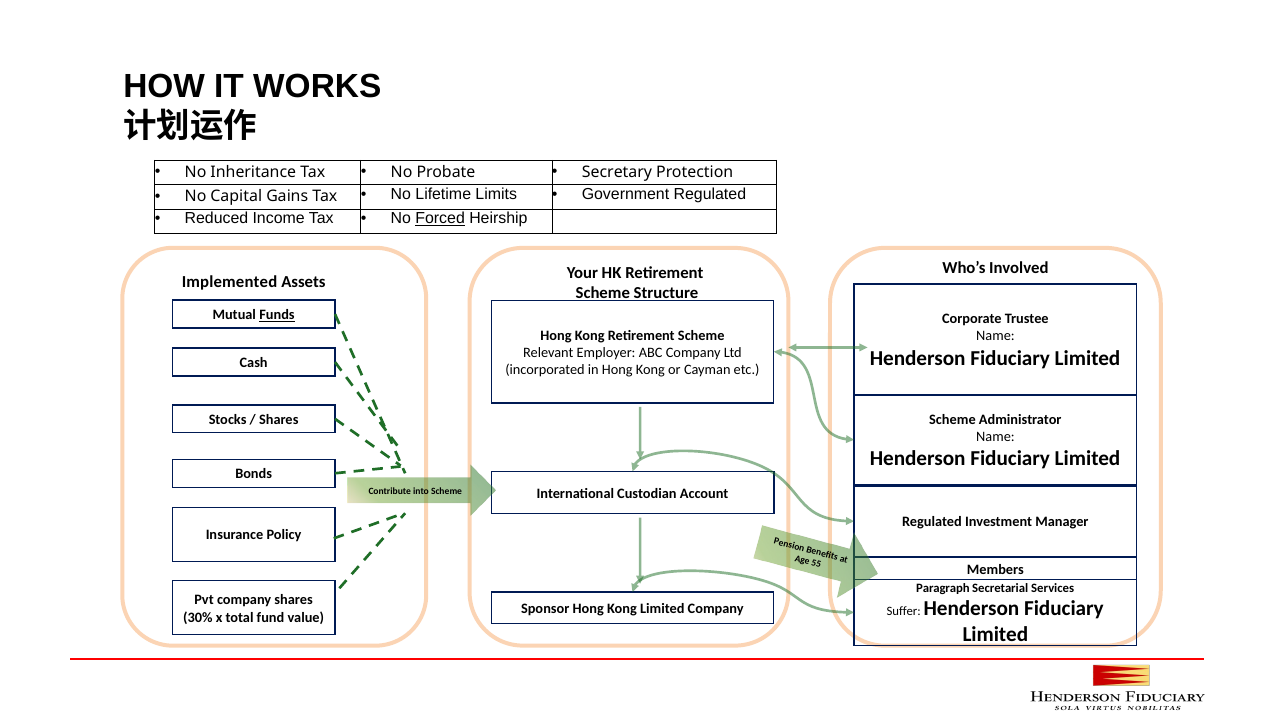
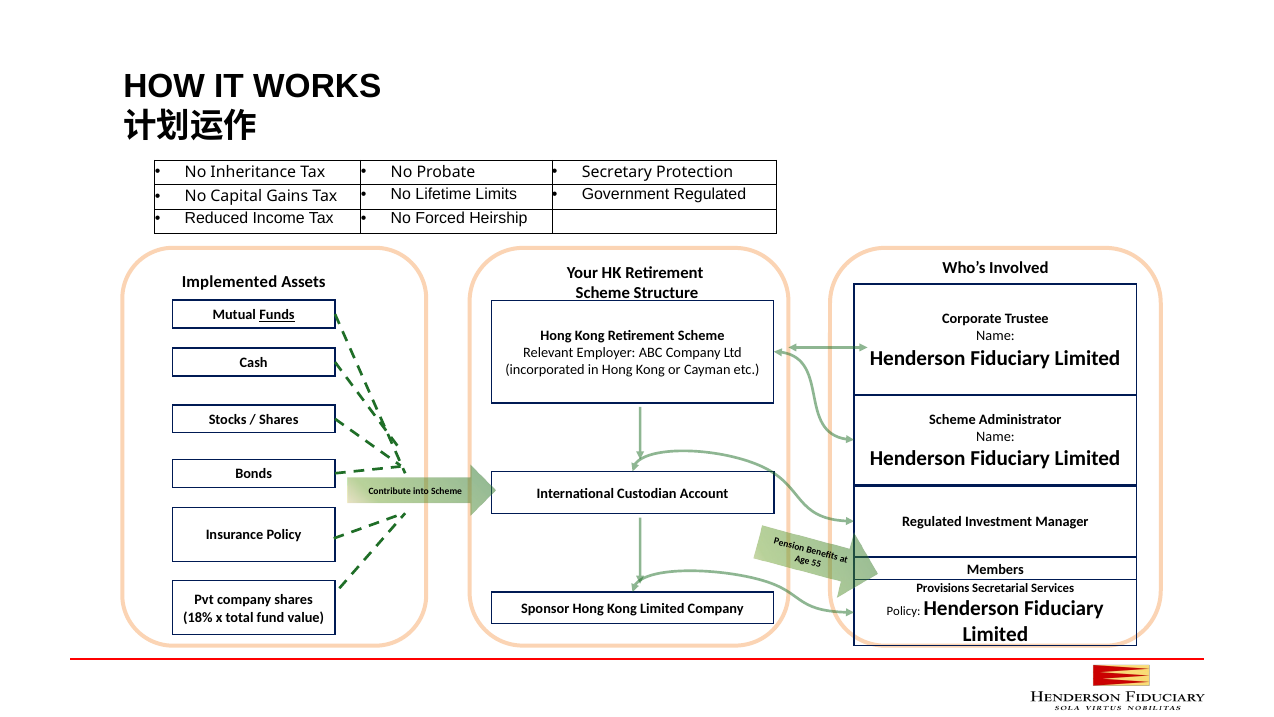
Forced underline: present -> none (440, 218)
Paragraph: Paragraph -> Provisions (943, 587)
Suffer: Suffer -> Policy (904, 611)
30%: 30% -> 18% (198, 617)
